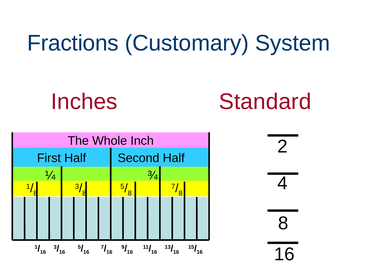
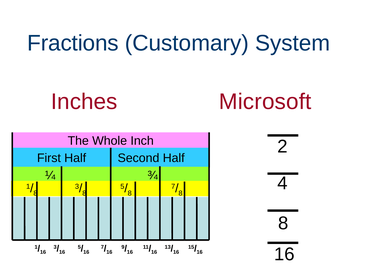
Standard: Standard -> Microsoft (265, 102)
